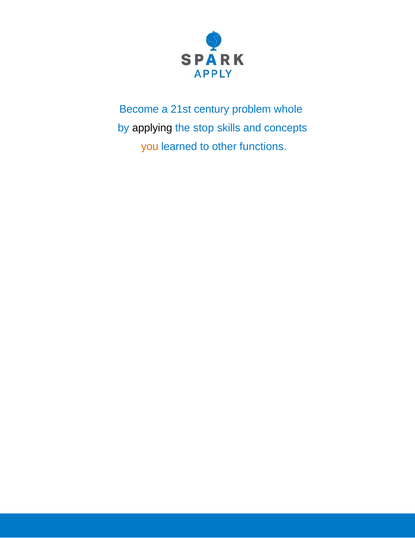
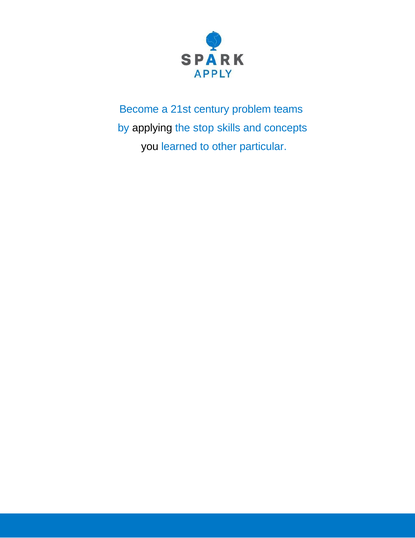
whole: whole -> teams (288, 109)
you colour: orange -> black (150, 146)
functions: functions -> particular (263, 146)
